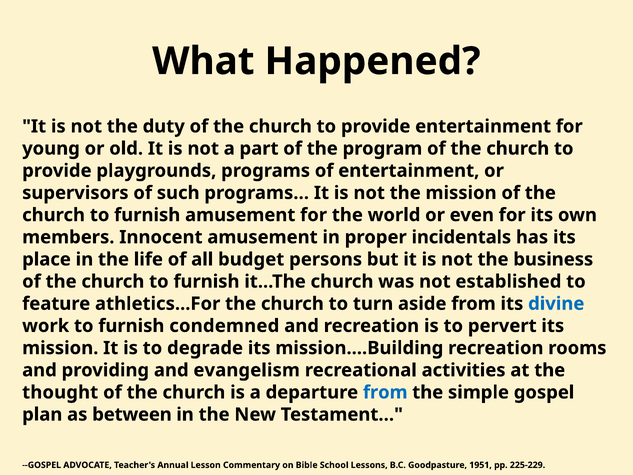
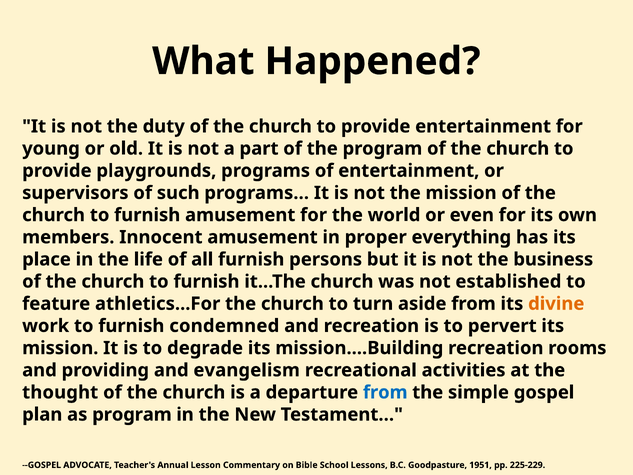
incidentals: incidentals -> everything (461, 237)
all budget: budget -> furnish (251, 259)
divine colour: blue -> orange (556, 304)
as between: between -> program (132, 414)
